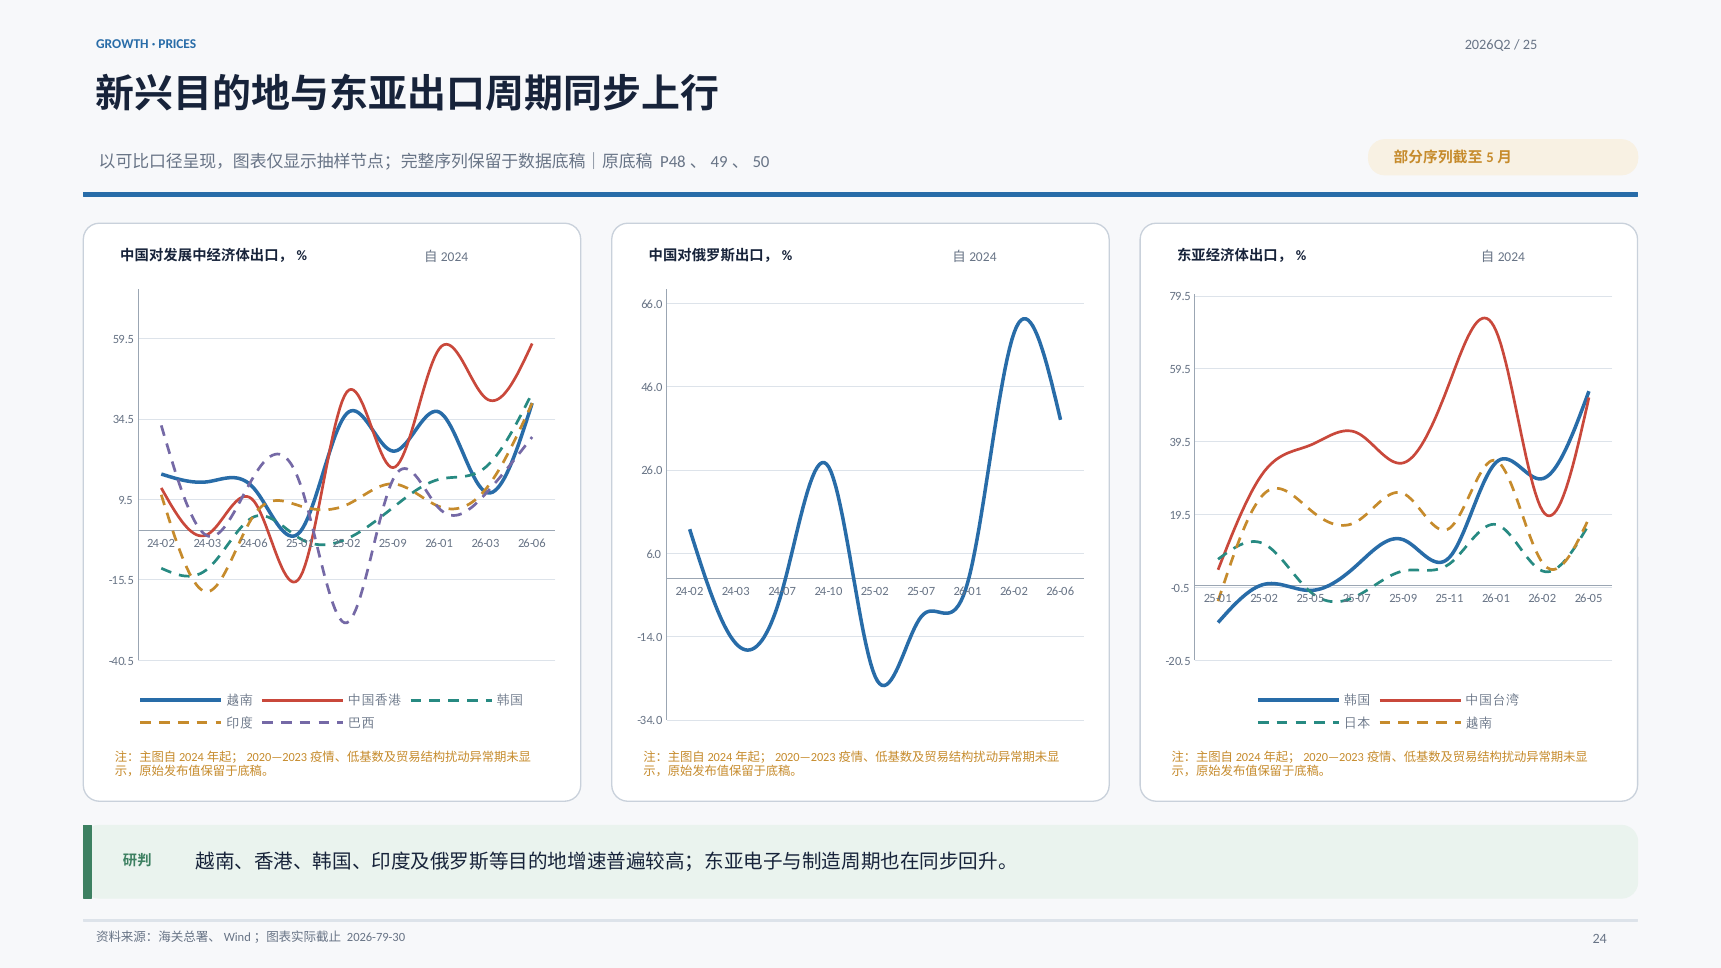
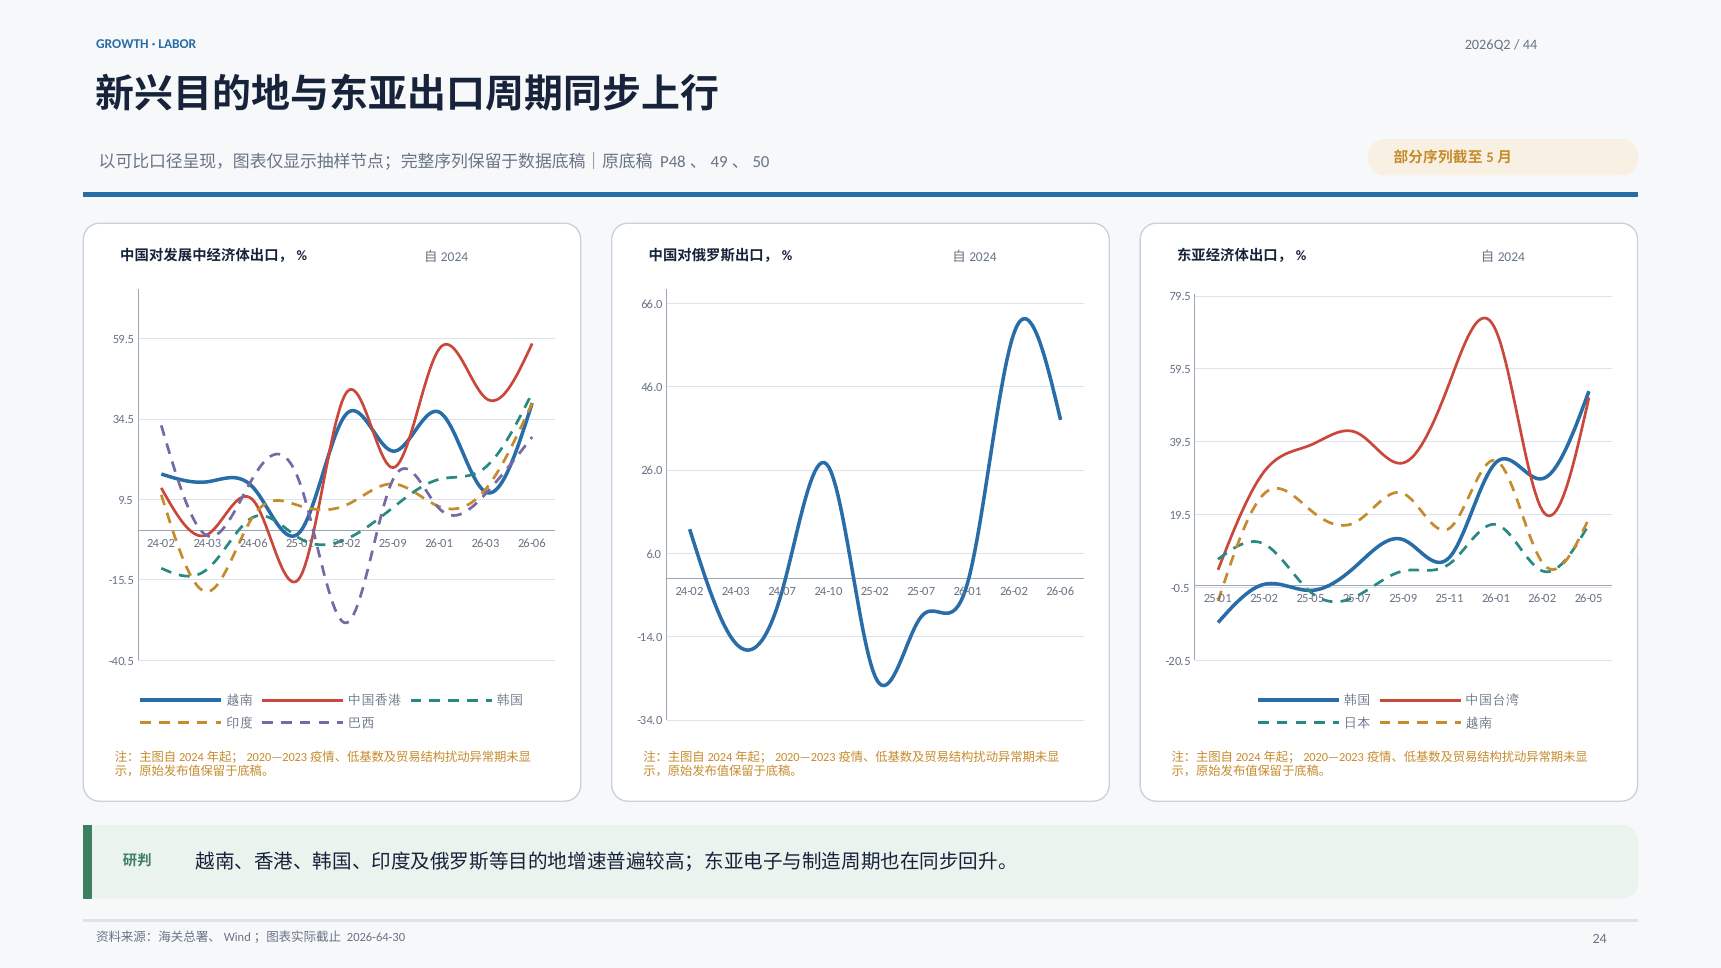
PRICES: PRICES -> LABOR (177, 44)
25: 25 -> 44 (1530, 45)
2026-79-30: 2026-79-30 -> 2026-64-30 (376, 938)
